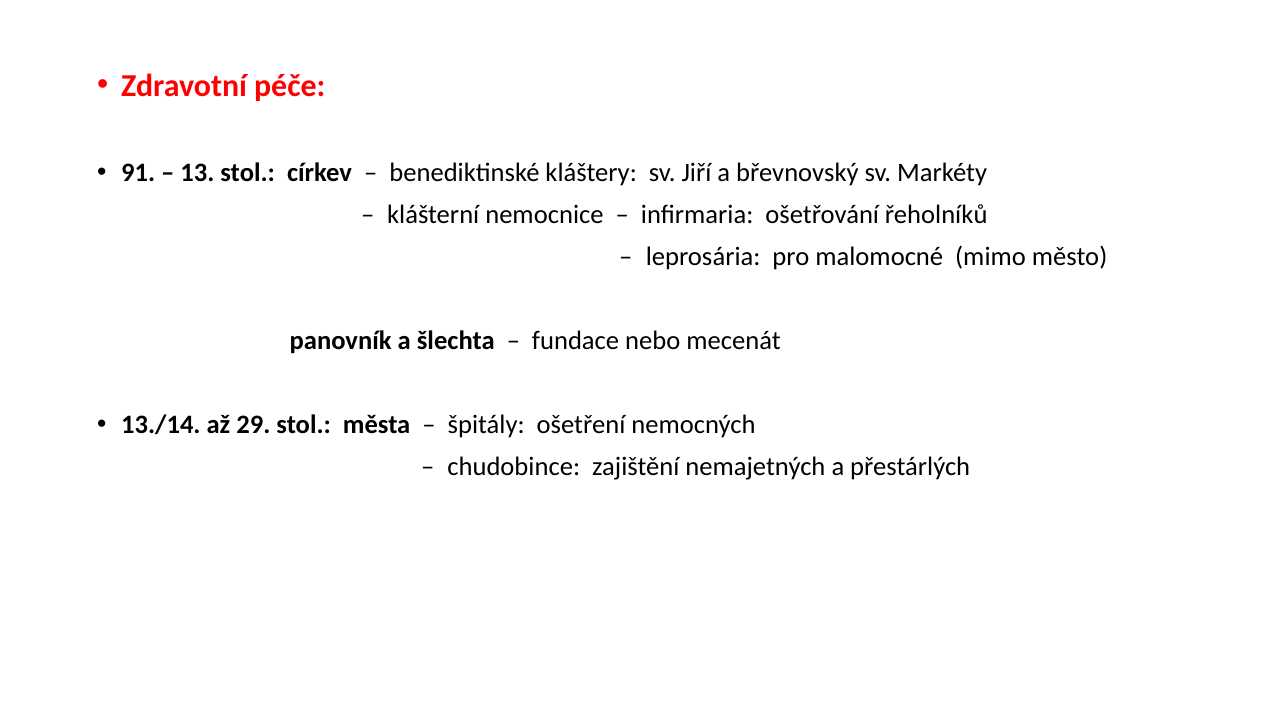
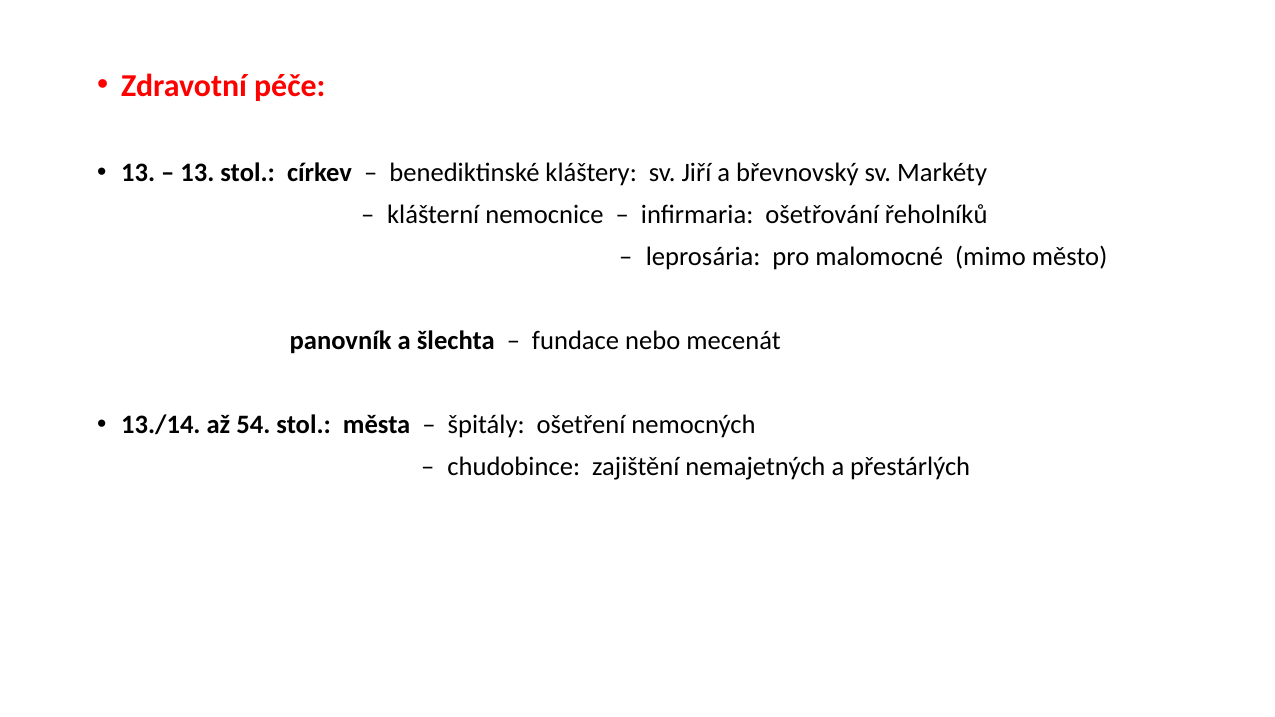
91: 91 -> 13 (138, 172)
29: 29 -> 54 (253, 425)
